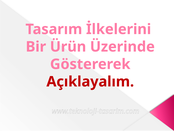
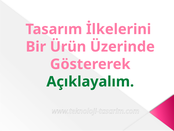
Açıklayalım colour: red -> green (90, 81)
